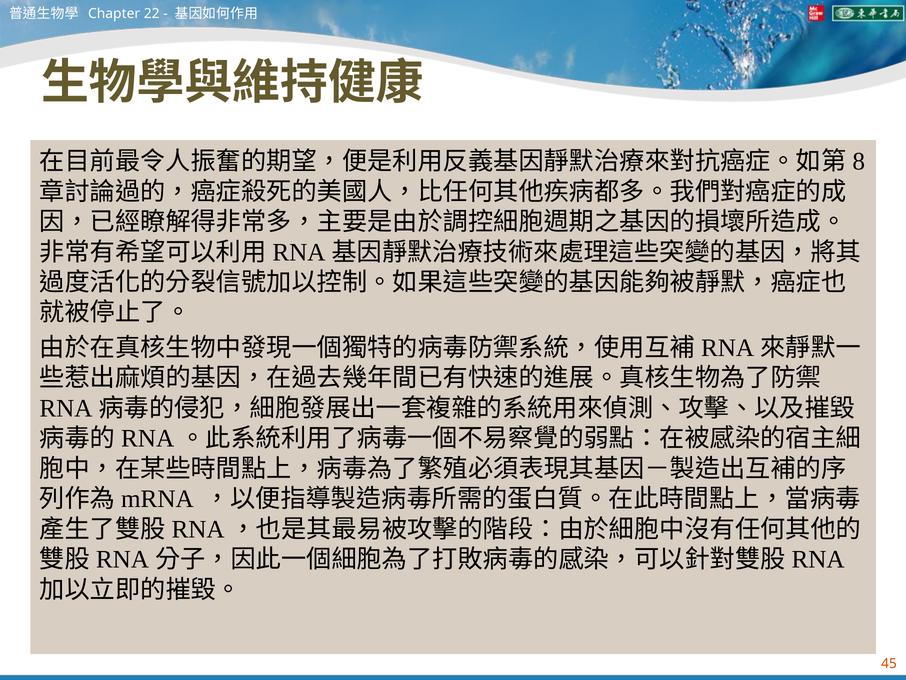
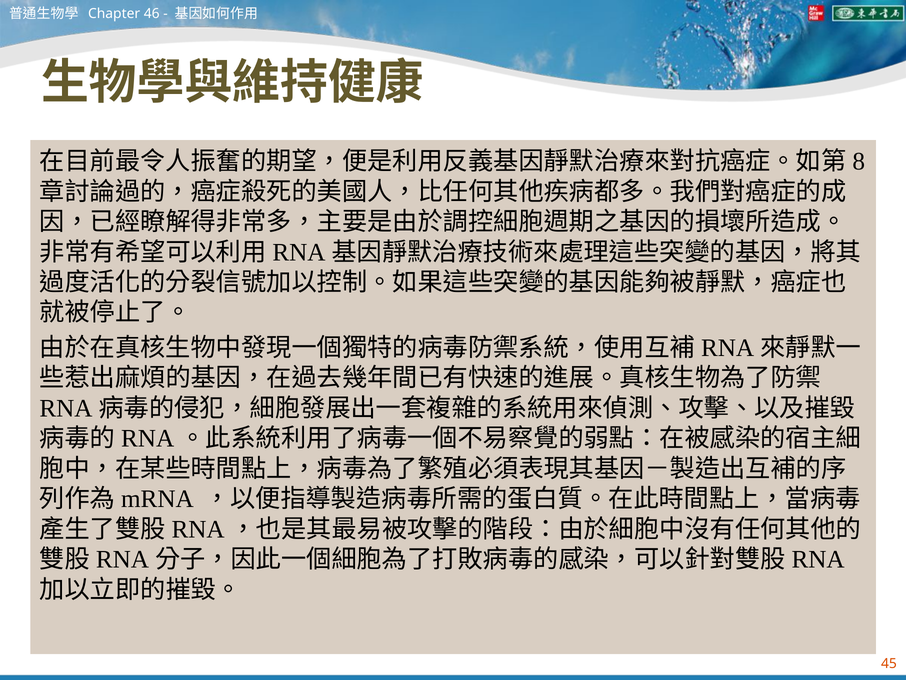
22: 22 -> 46 (152, 14)
